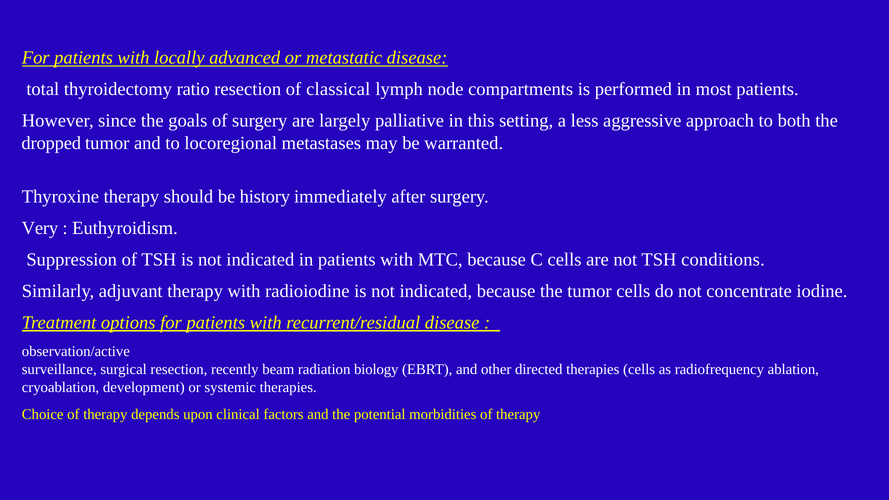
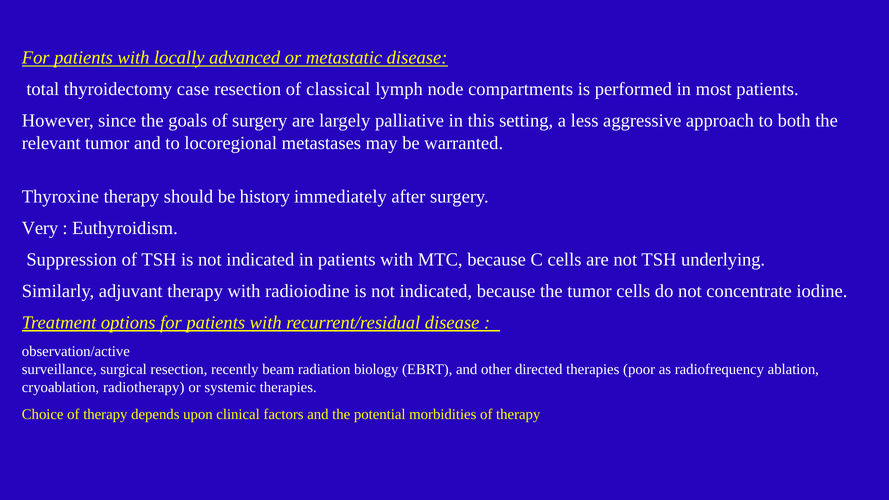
ratio: ratio -> case (193, 89)
dropped: dropped -> relevant (51, 143)
conditions: conditions -> underlying (723, 260)
therapies cells: cells -> poor (639, 369)
development: development -> radiotherapy (144, 387)
